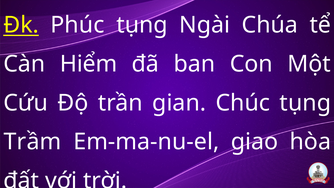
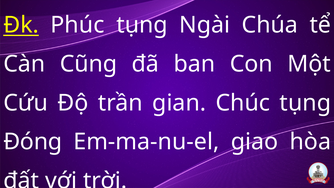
Hiểm: Hiểm -> Cũng (89, 64)
Trầm: Trầm -> Đóng (33, 142)
